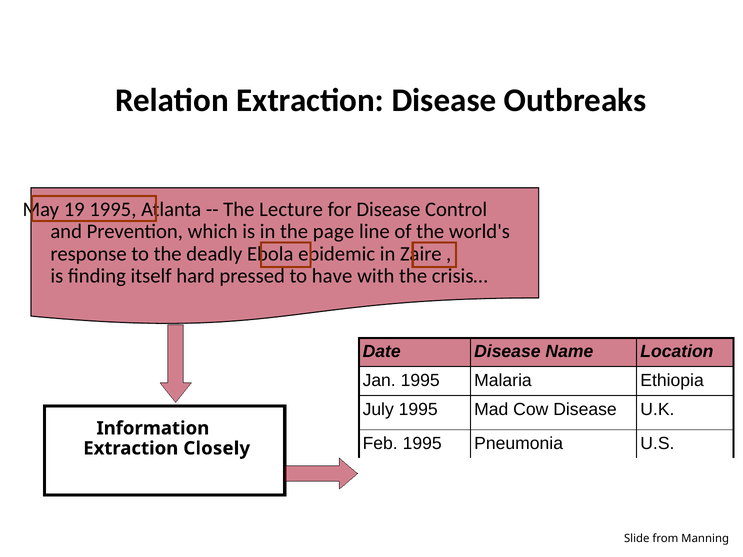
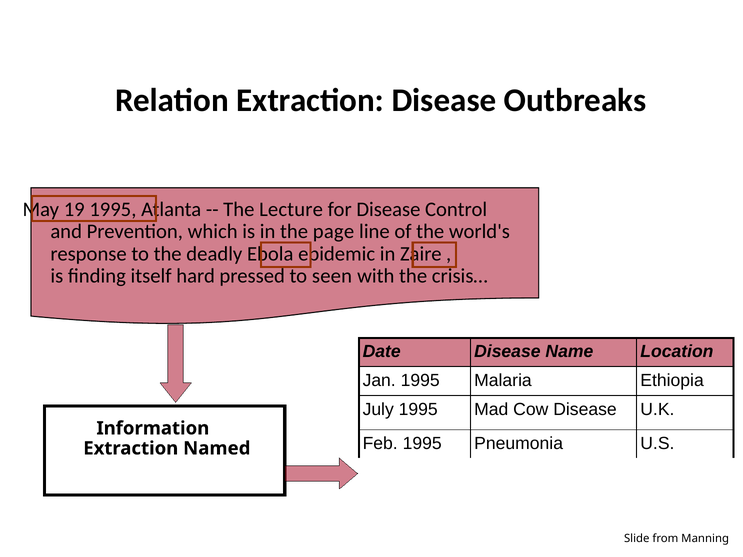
have: have -> seen (332, 276)
Closely: Closely -> Named (217, 449)
